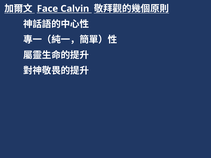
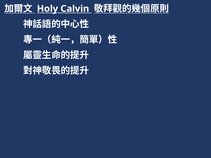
Face: Face -> Holy (47, 9)
